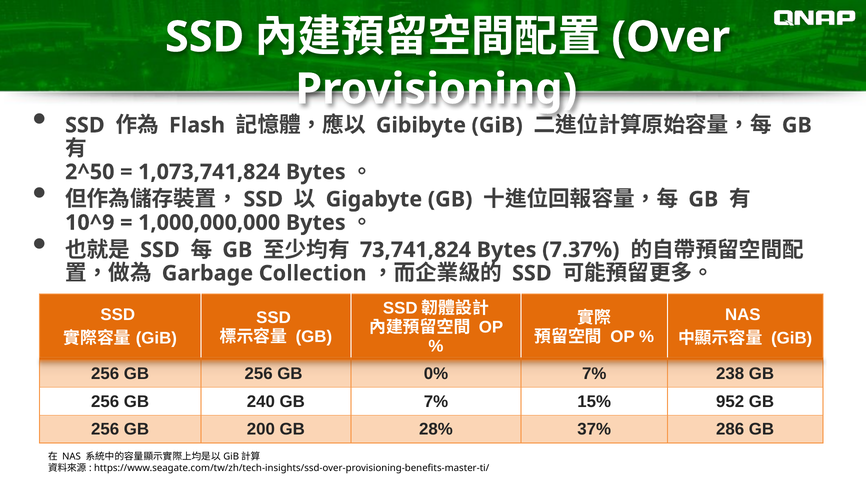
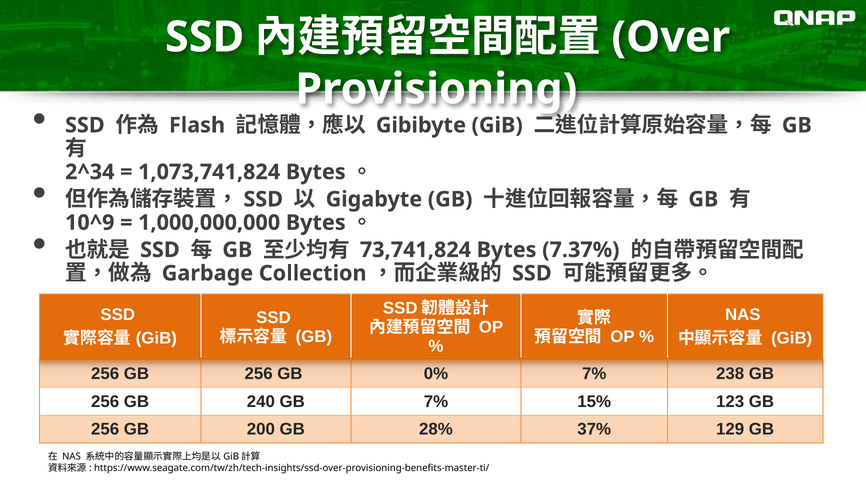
2^50: 2^50 -> 2^34 (90, 172)
952: 952 -> 123 (730, 402)
286: 286 -> 129 (730, 429)
